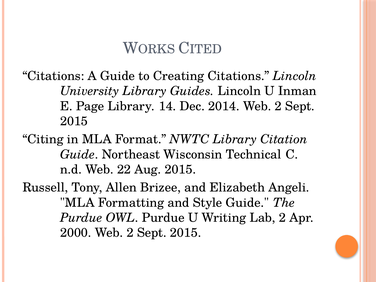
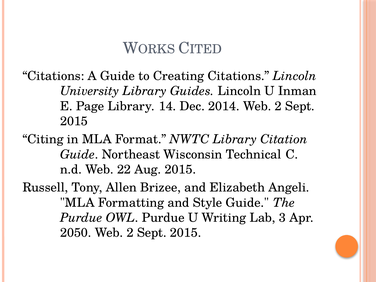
Lab 2: 2 -> 3 (282, 218)
2000: 2000 -> 2050 (76, 233)
